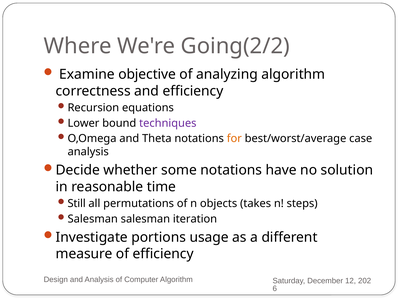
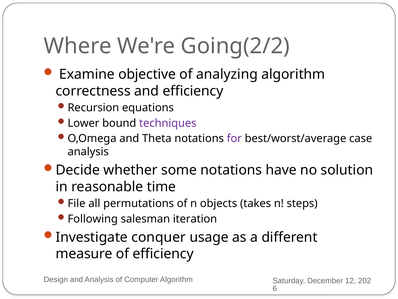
for colour: orange -> purple (234, 138)
Still: Still -> File (77, 203)
Salesman: Salesman -> Following (93, 219)
portions: portions -> conquer (159, 237)
